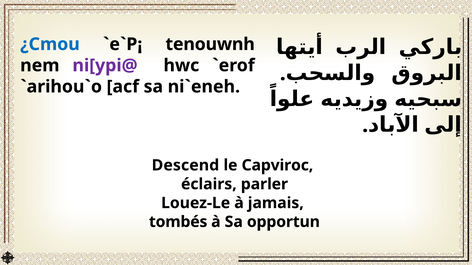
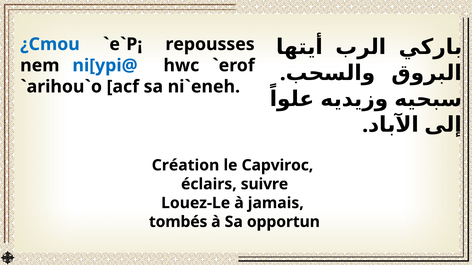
tenouwnh: tenouwnh -> repousses (210, 44)
ni[ypi@ colour: purple -> blue (105, 66)
Descend: Descend -> Création (186, 166)
parler: parler -> suivre (264, 184)
